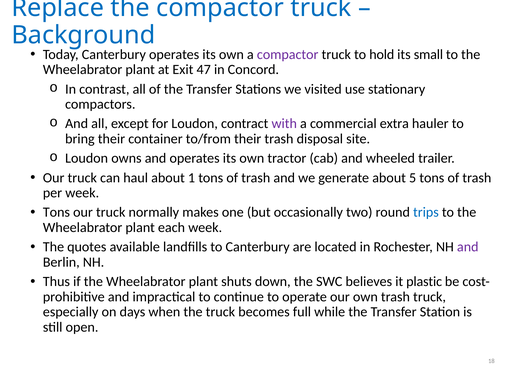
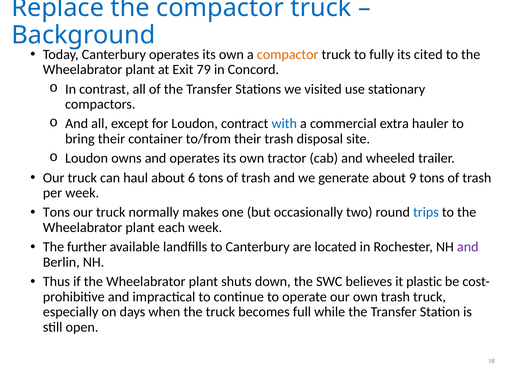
compactor colour: purple -> orange (288, 54)
hold: hold -> fully (382, 54)
small: small -> cited (428, 54)
47: 47 -> 79 (204, 70)
with colour: purple -> blue (284, 123)
1: 1 -> 6 (192, 177)
5: 5 -> 9 (413, 177)
quotes: quotes -> further (87, 247)
